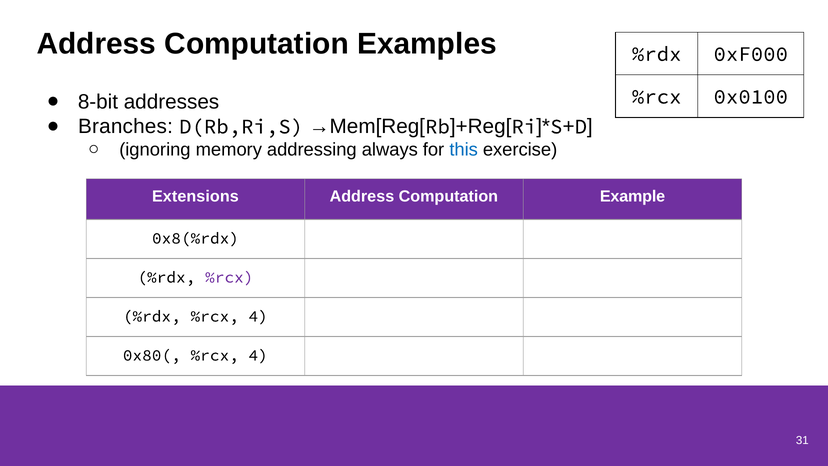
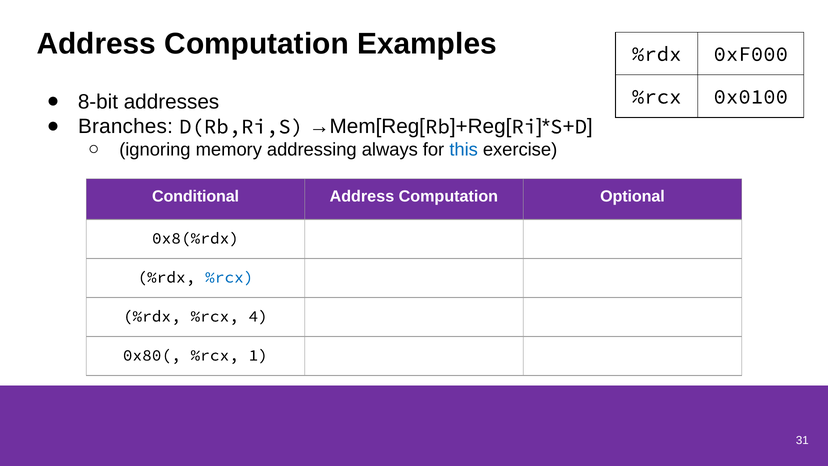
Extensions: Extensions -> Conditional (196, 196)
Example: Example -> Optional (632, 196)
%rcx colour: purple -> blue (229, 277)
0x80( %rcx 4: 4 -> 1 (258, 355)
